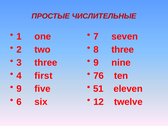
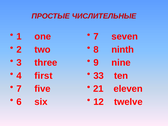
8 three: three -> ninth (123, 50)
76: 76 -> 33 (99, 76)
9: 9 -> 7 (19, 89)
51: 51 -> 21 (98, 89)
